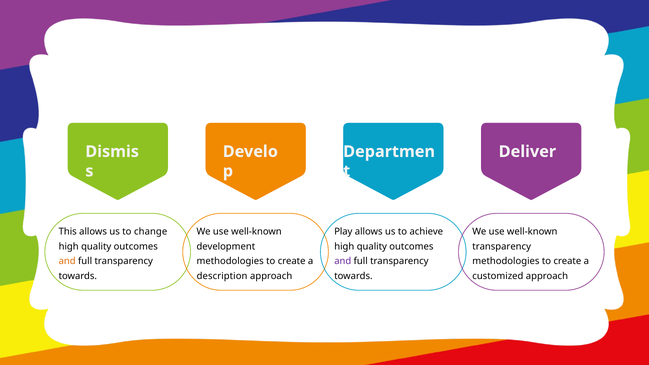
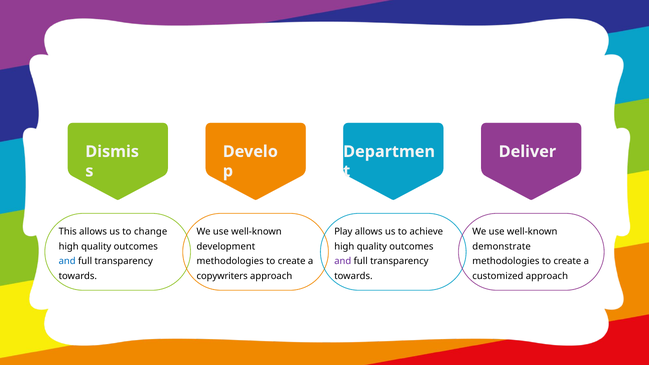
transparency: transparency -> demonstrate (502, 247)
and colour: orange -> blue (67, 261)
description: description -> copywriters (222, 276)
